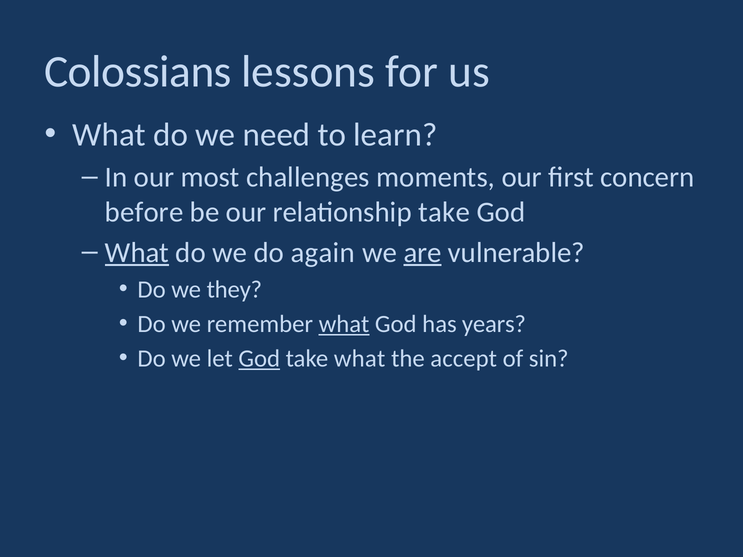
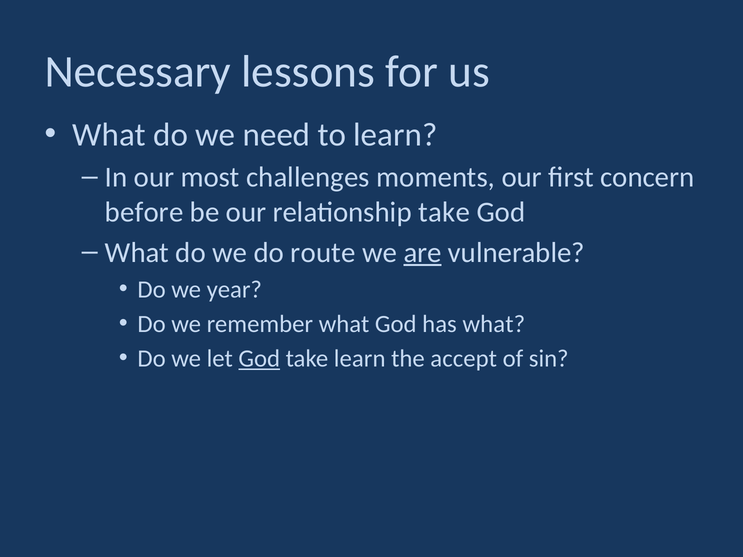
Colossians: Colossians -> Necessary (138, 72)
What underline: present -> none (137, 253)
again: again -> route (323, 253)
they: they -> year (234, 289)
what underline: present -> none (344, 324)
has years: years -> what (494, 324)
take what: what -> learn (360, 359)
